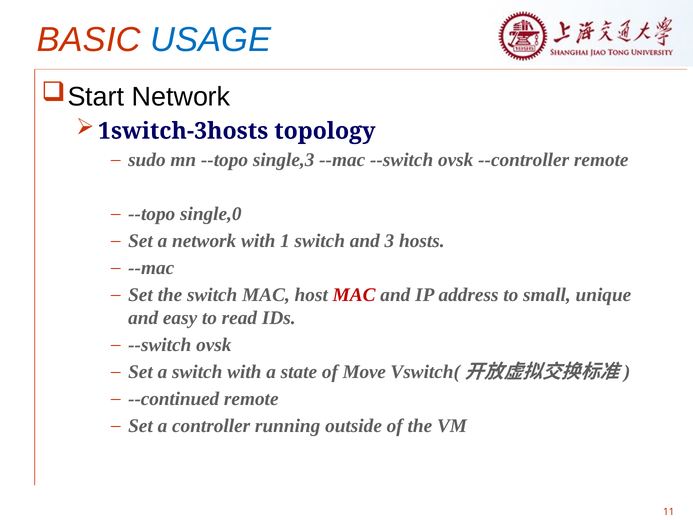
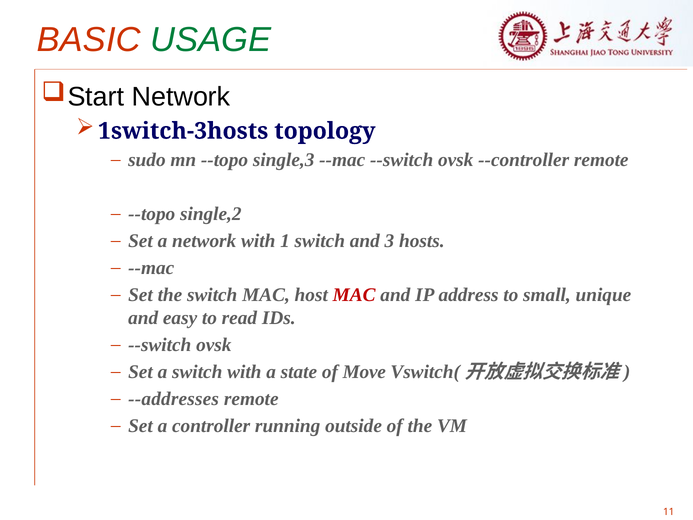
USAGE colour: blue -> green (211, 40)
single,0: single,0 -> single,2 (211, 214)
--continued: --continued -> --addresses (174, 399)
